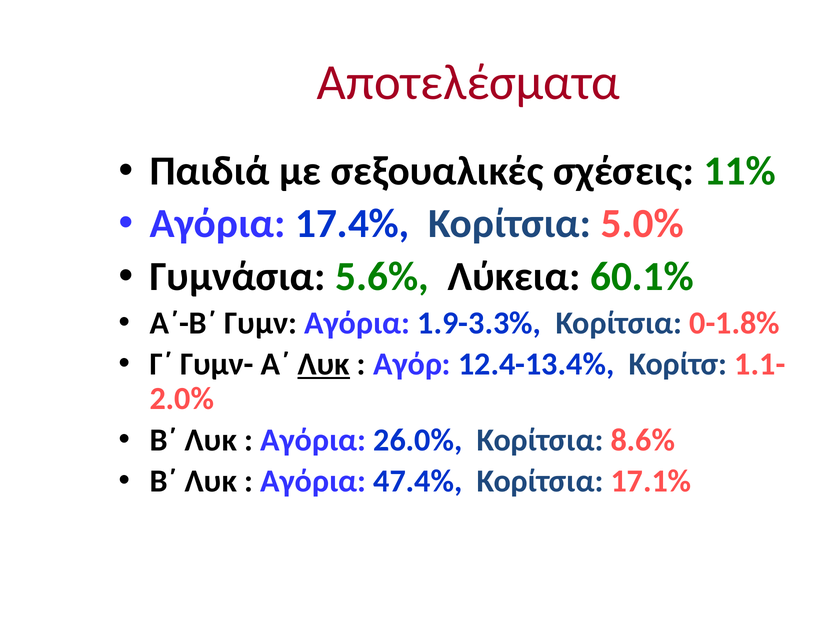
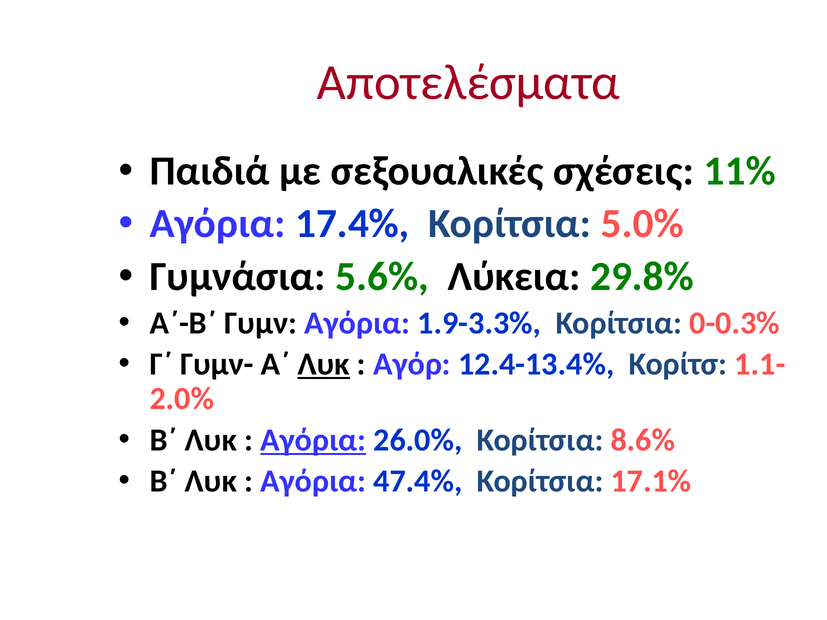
60.1%: 60.1% -> 29.8% (642, 277)
0-1.8%: 0-1.8% -> 0-0.3% (735, 323)
Αγόρια underline: none -> present (313, 440)
